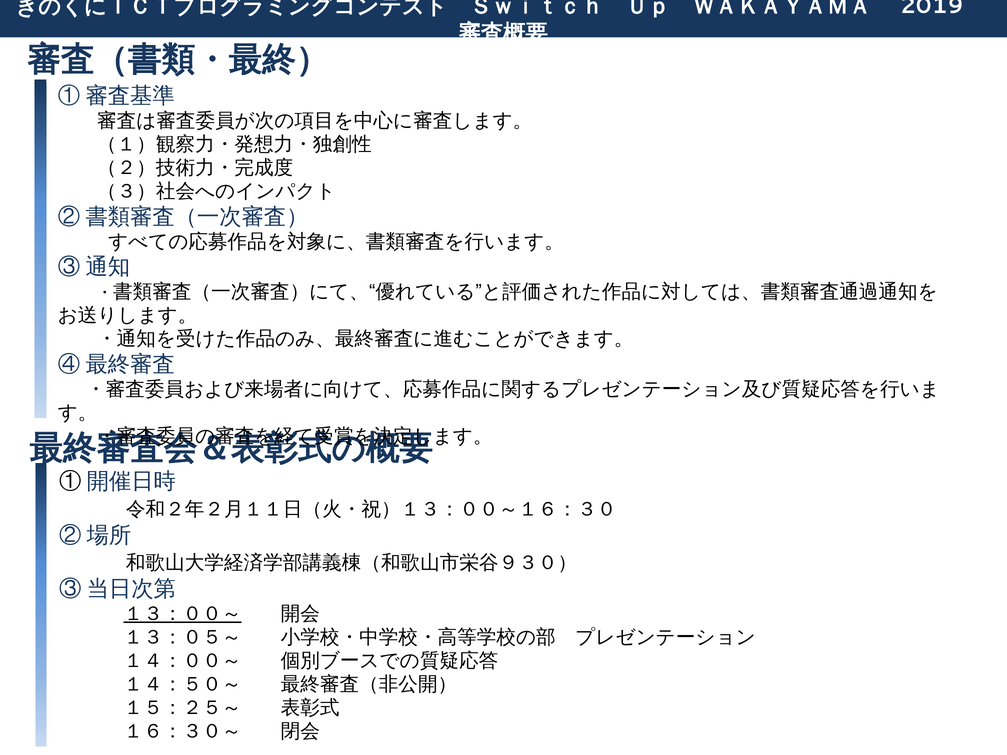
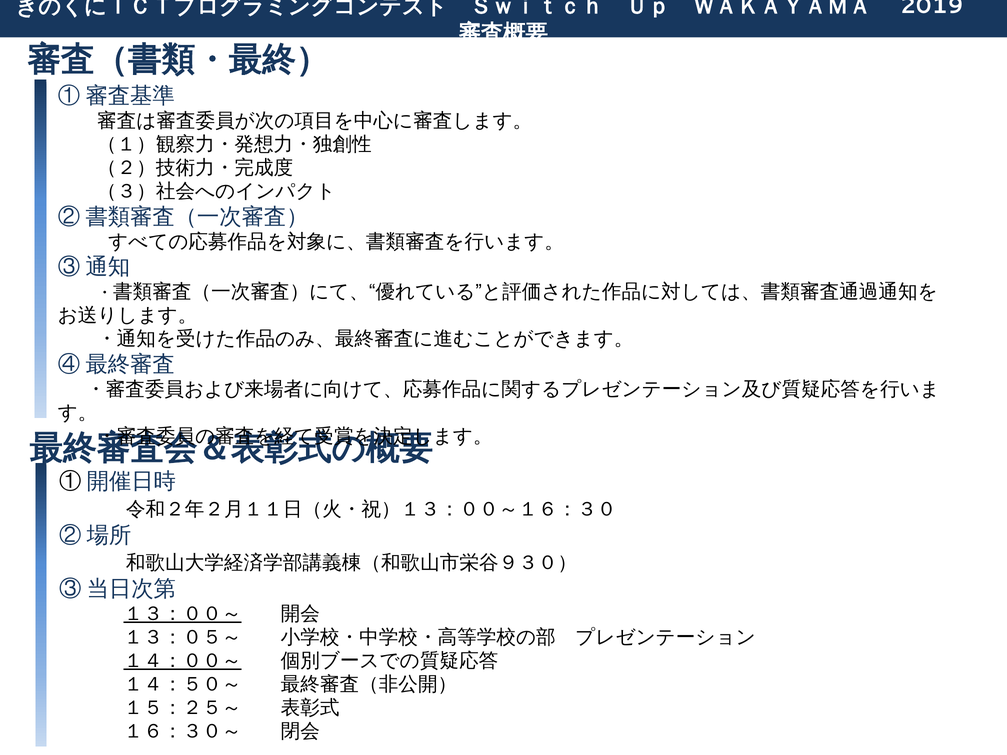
１４：００～ underline: none -> present (183, 661)
